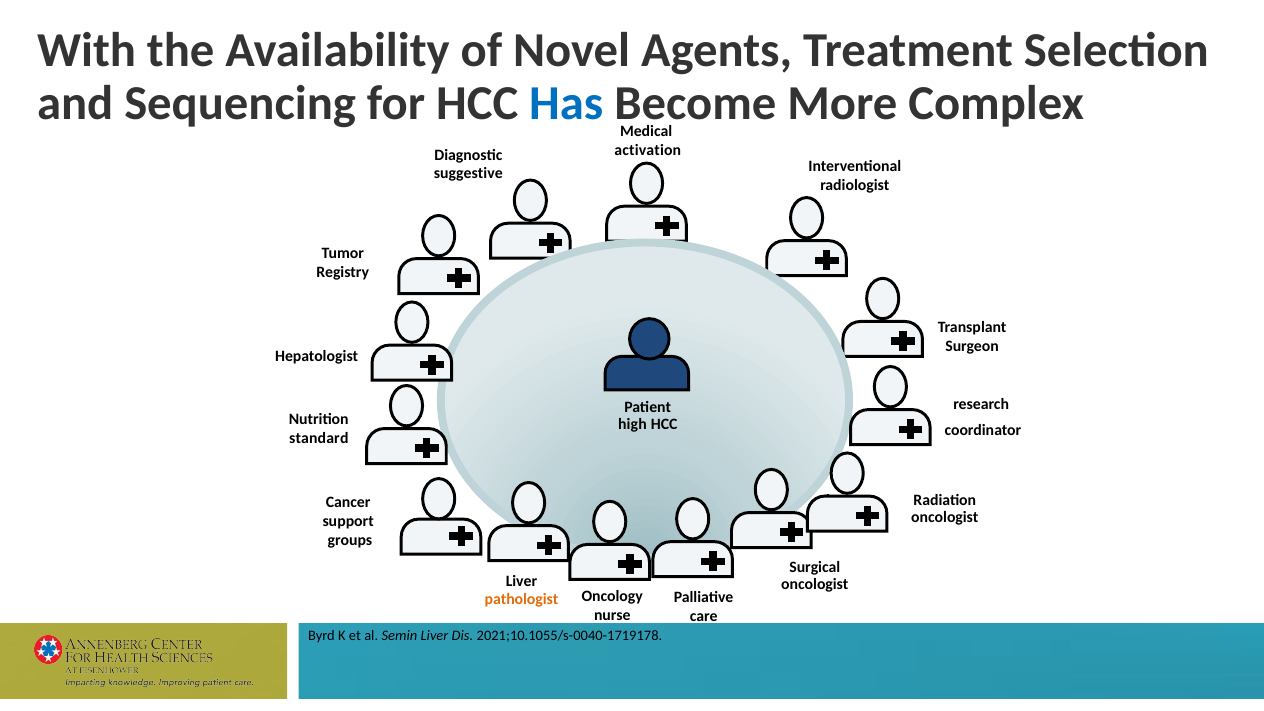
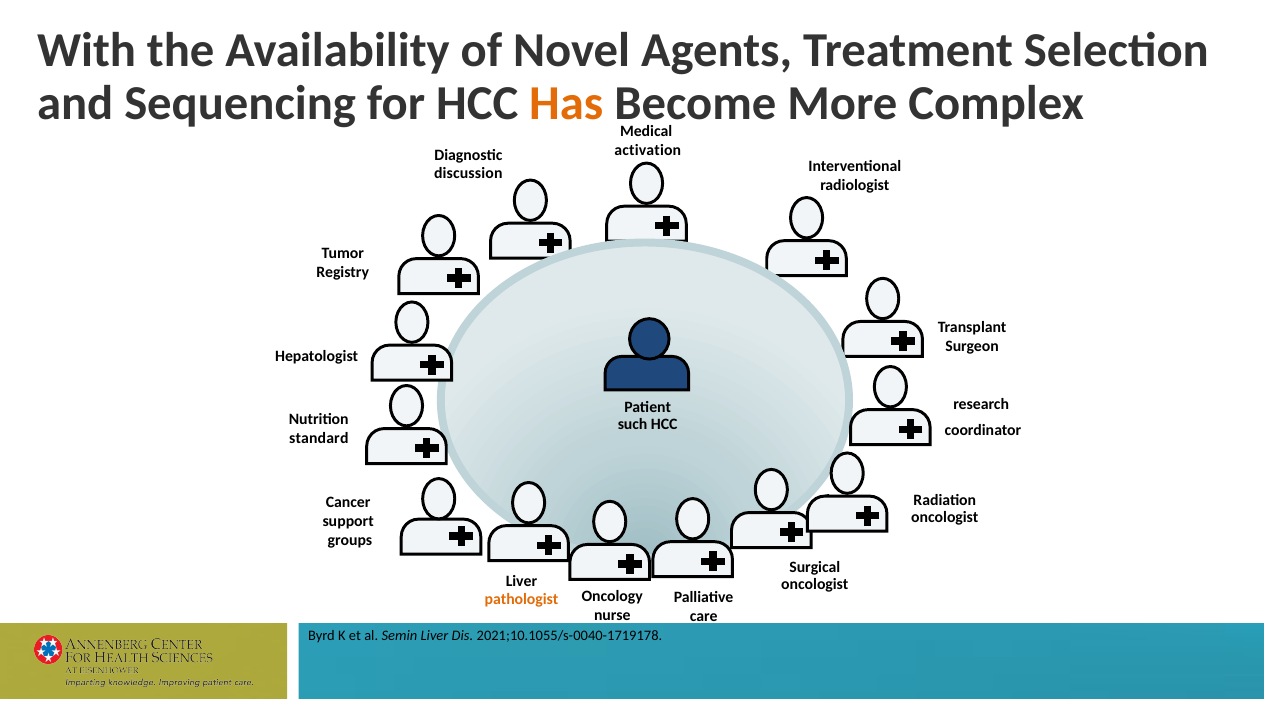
Has colour: blue -> orange (566, 103)
suggestive: suggestive -> discussion (468, 174)
high: high -> such (633, 424)
